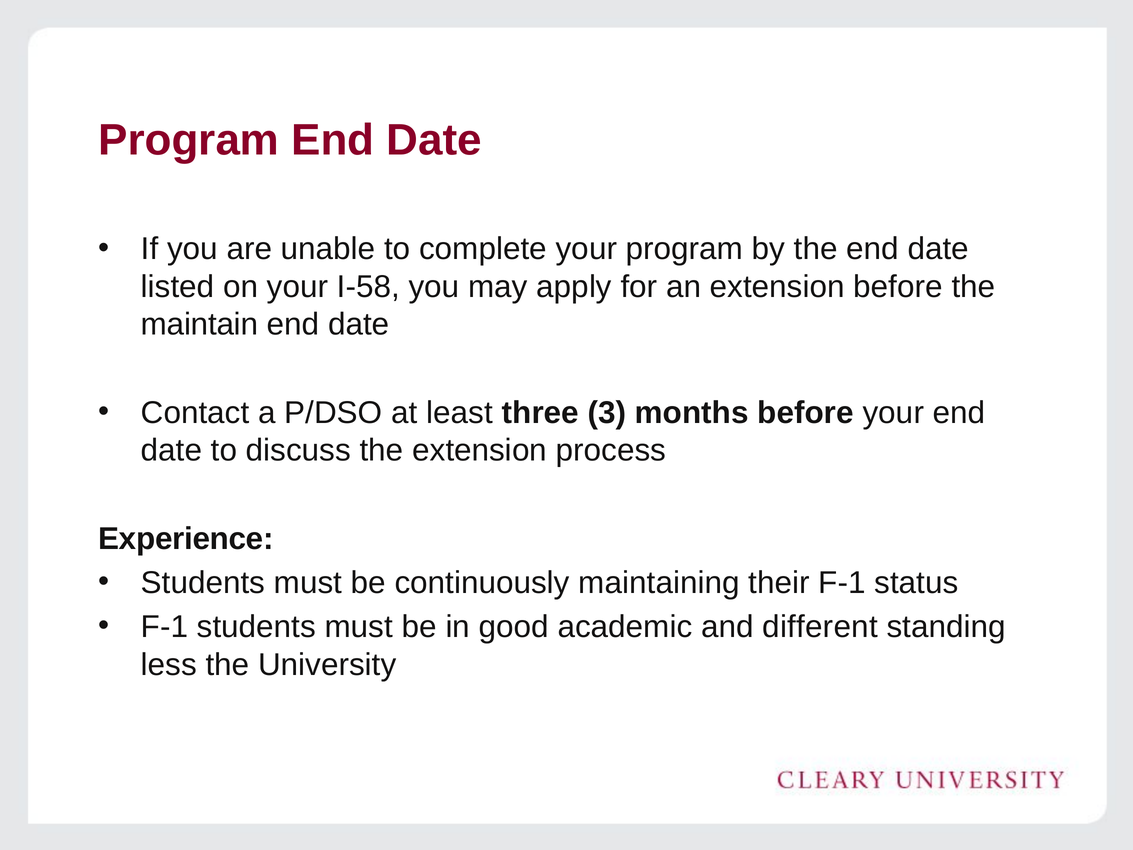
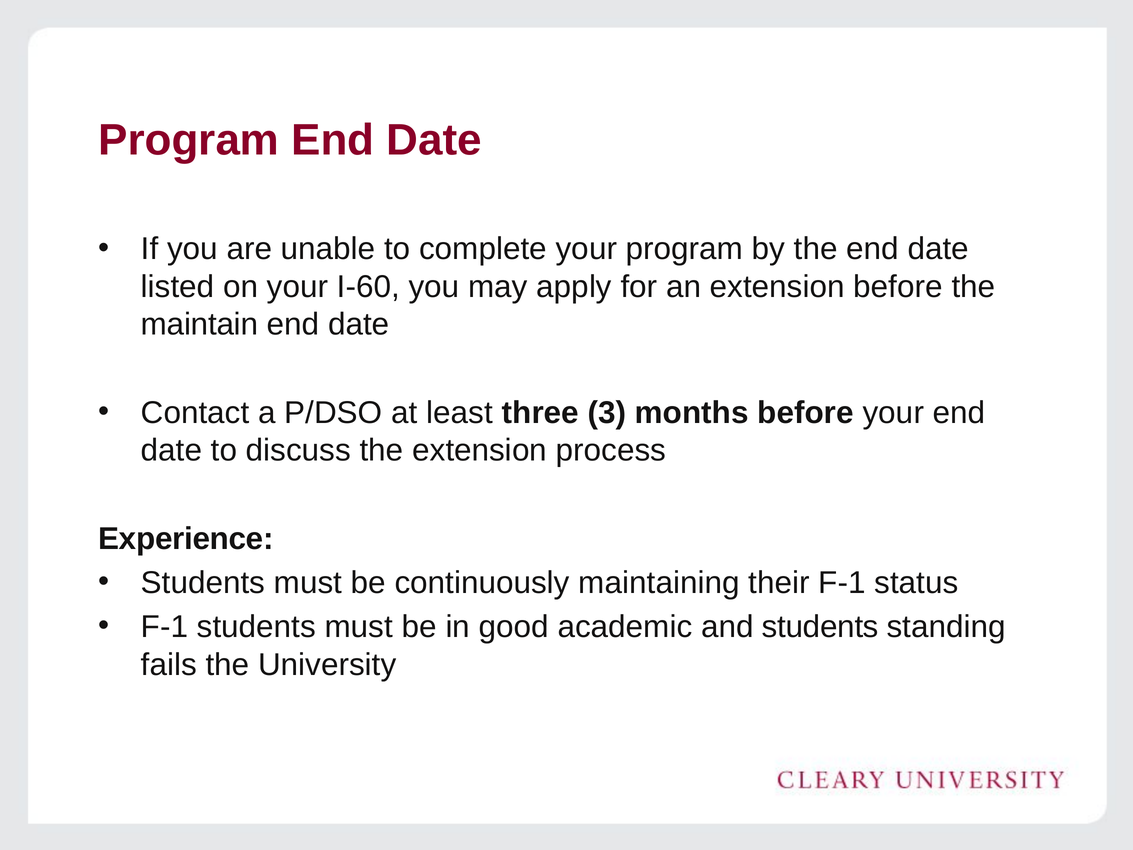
I-58: I-58 -> I-60 (368, 287)
and different: different -> students (820, 627)
less: less -> fails (169, 664)
